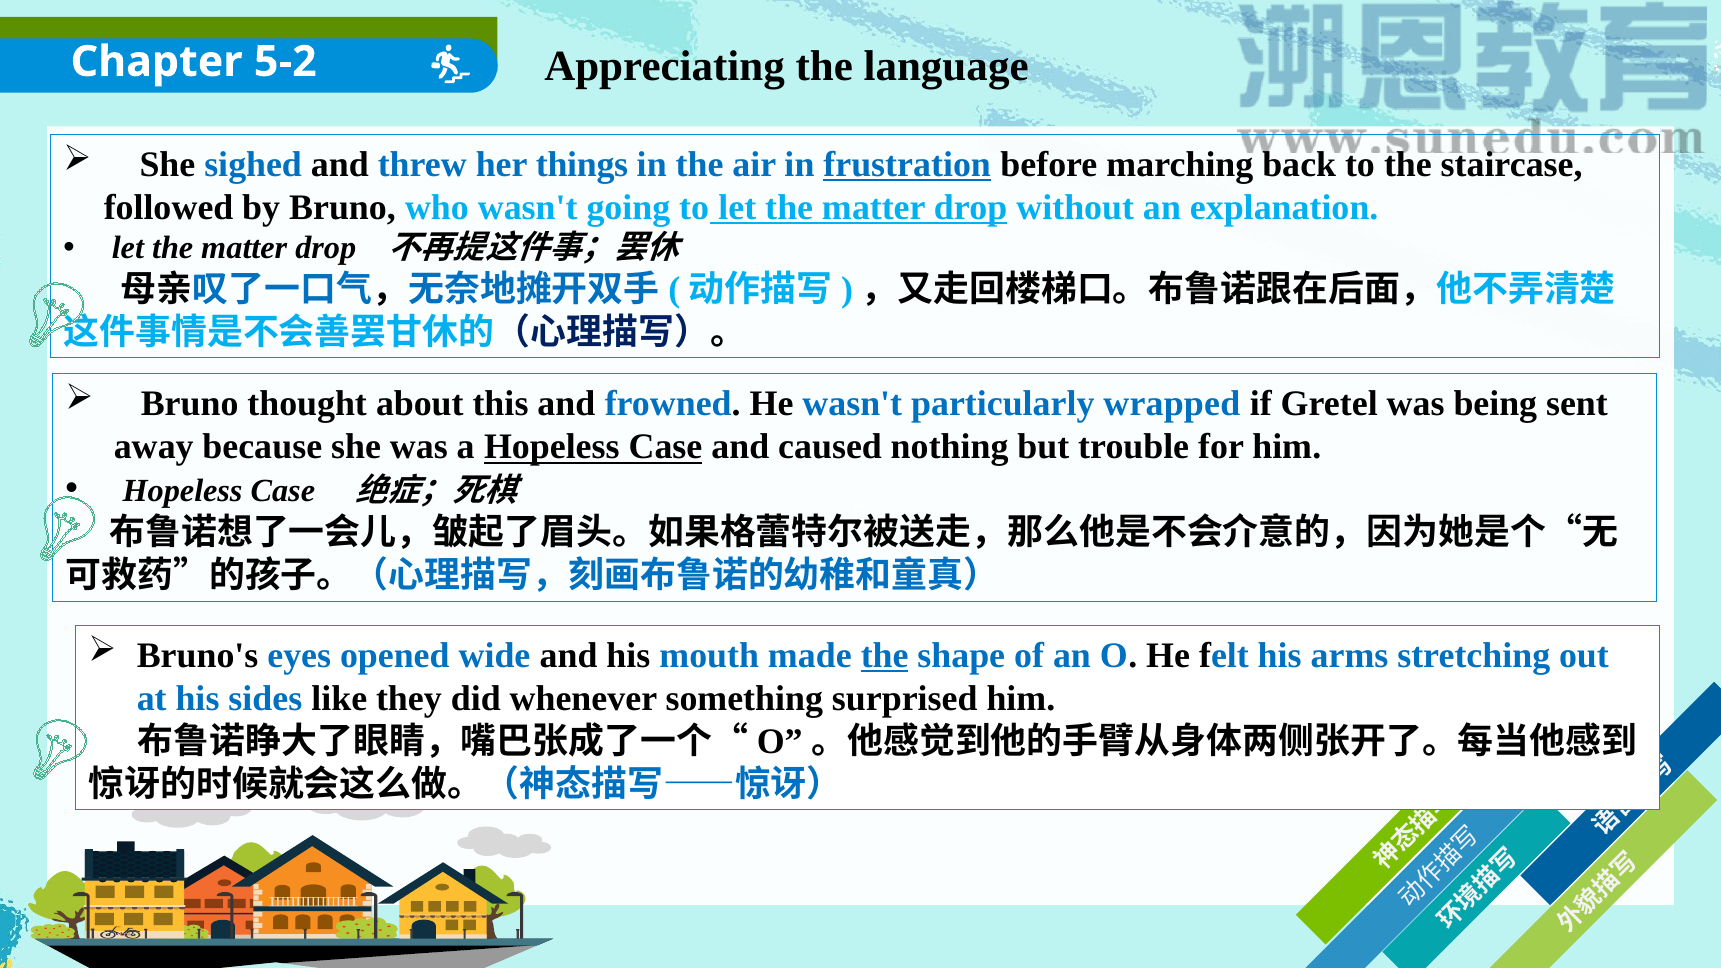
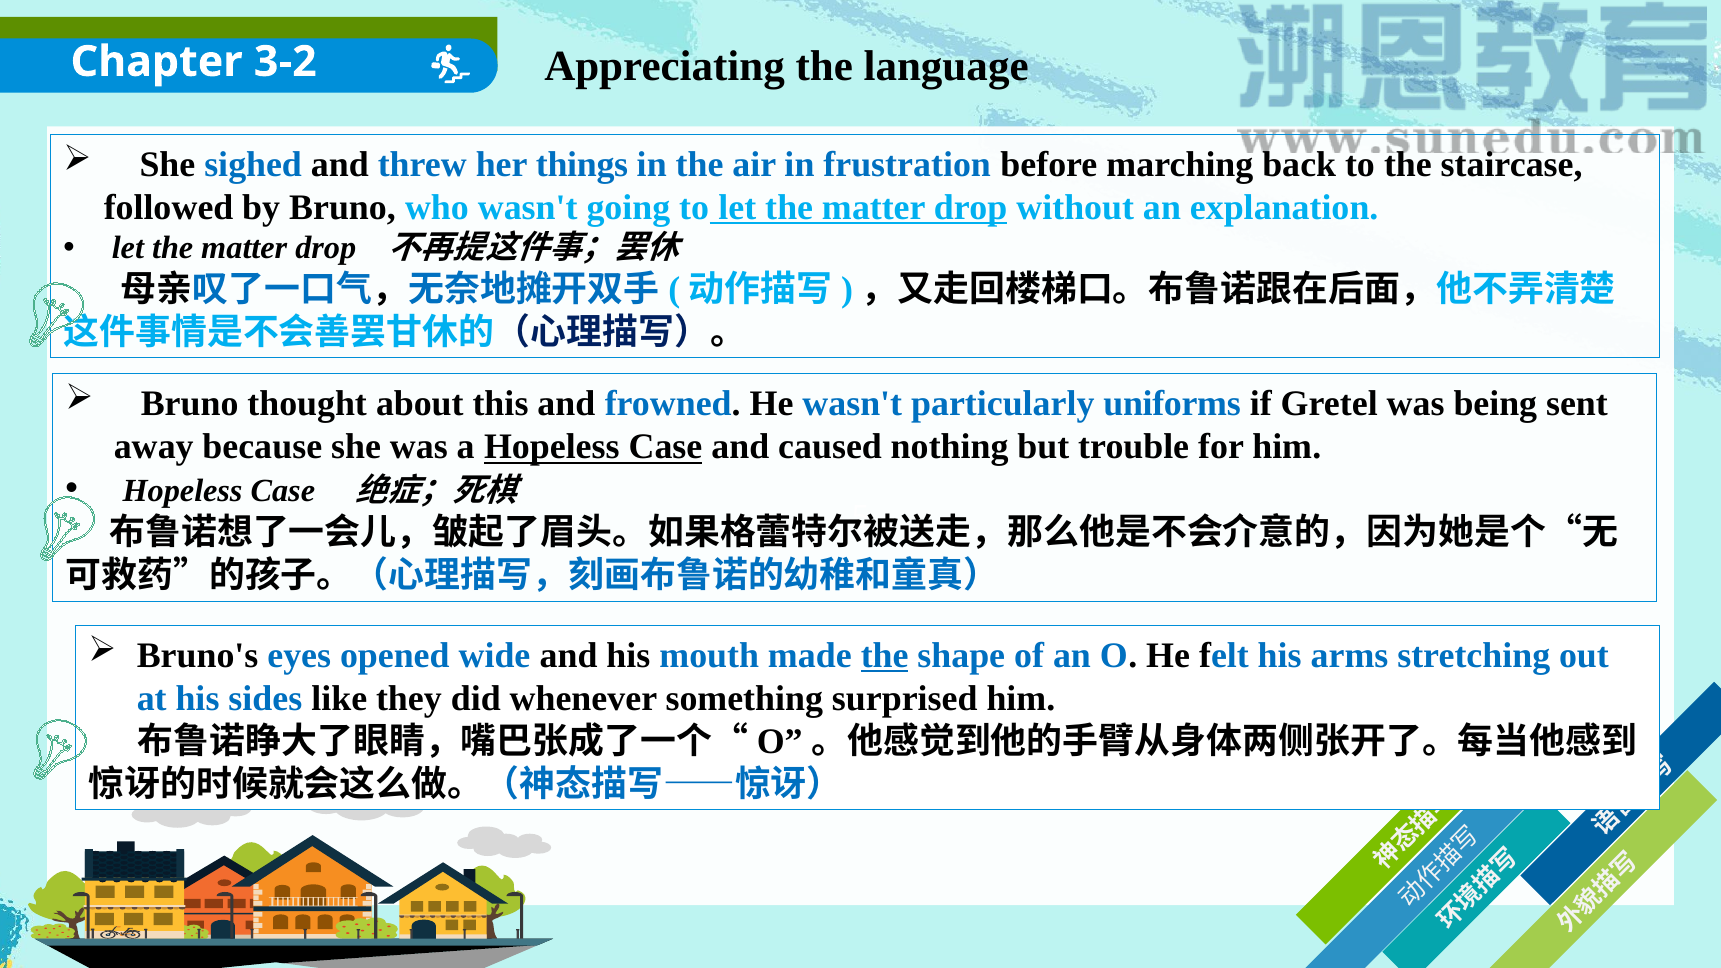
5-2: 5-2 -> 3-2 (285, 62)
frustration underline: present -> none (907, 165)
wrapped: wrapped -> uniforms (1172, 404)
